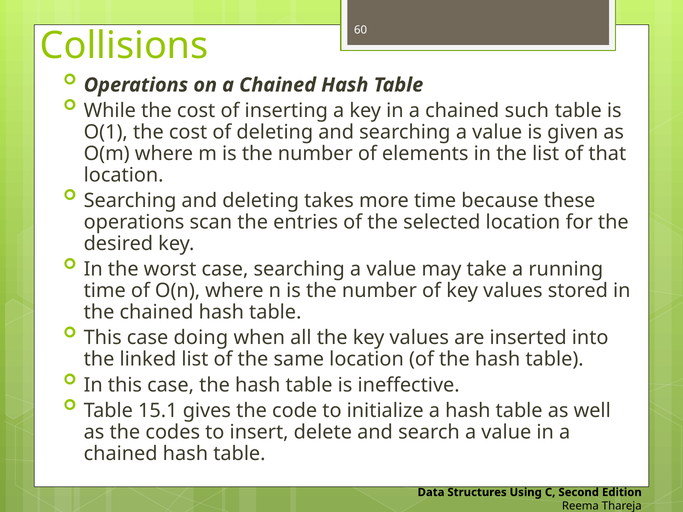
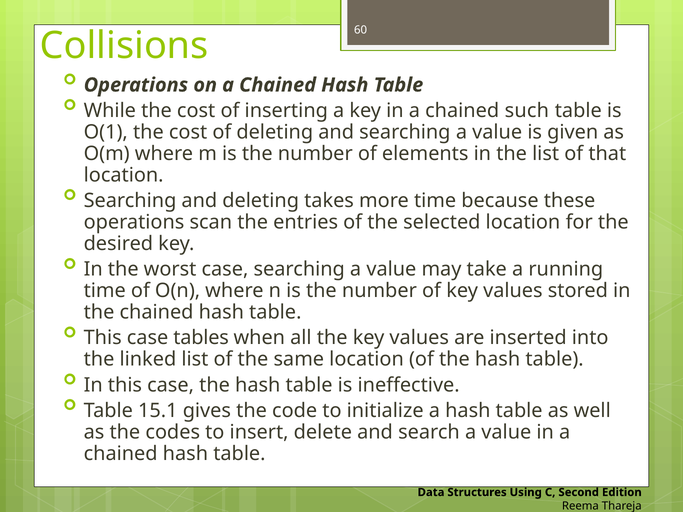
doing: doing -> tables (201, 338)
